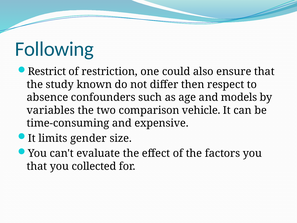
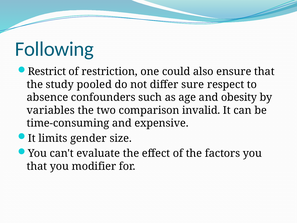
known: known -> pooled (94, 84)
then: then -> sure (193, 84)
models: models -> obesity (239, 97)
vehicle: vehicle -> invalid (201, 110)
collected: collected -> modifier (94, 166)
